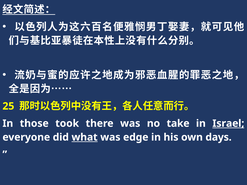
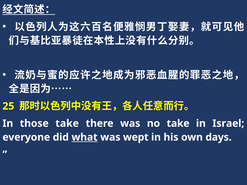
those took: took -> take (67, 124)
Israel underline: present -> none (228, 124)
edge: edge -> wept (136, 137)
